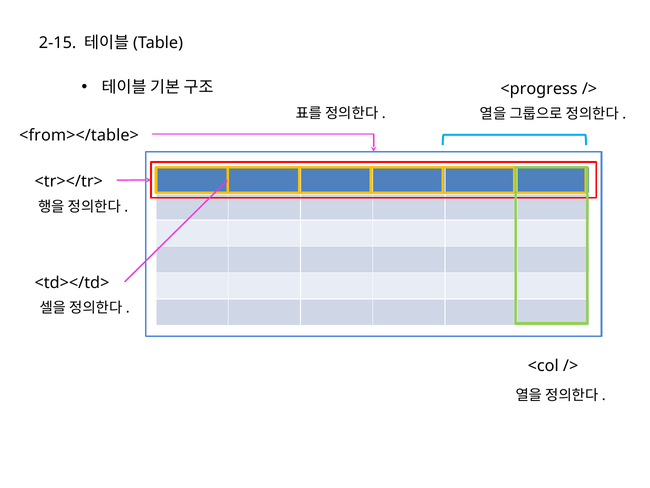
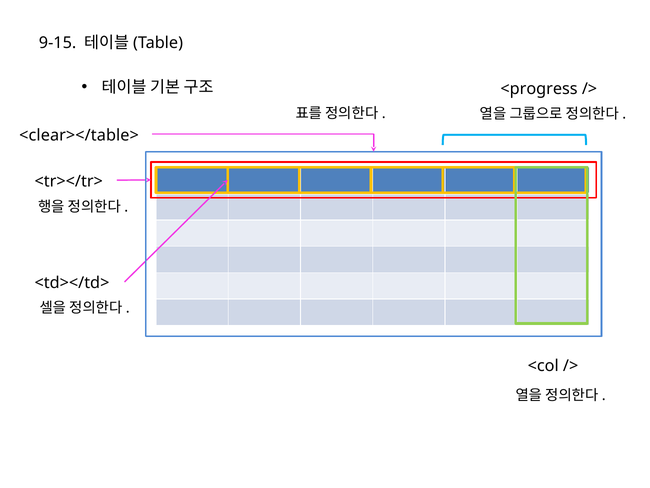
2-15: 2-15 -> 9-15 (58, 43)
<from></table>: <from></table> -> <clear></table> (79, 135)
